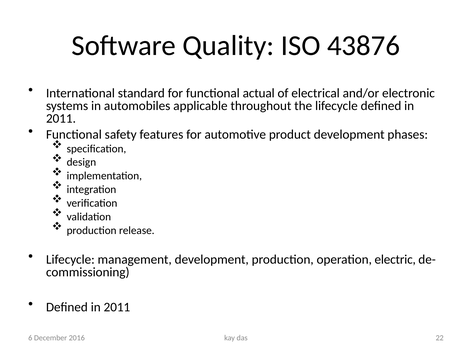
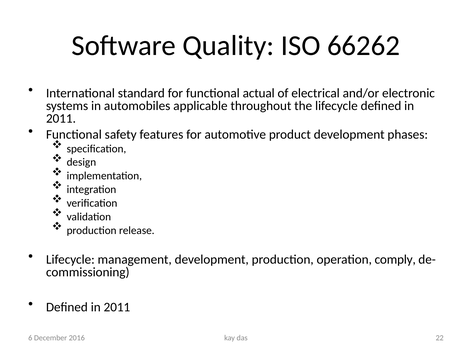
43876: 43876 -> 66262 (364, 46)
electric: electric -> comply (395, 259)
